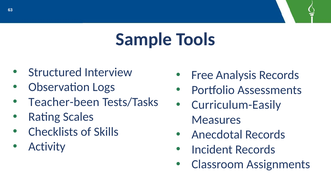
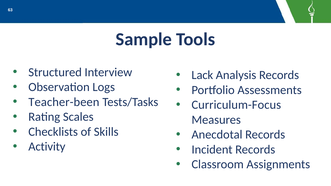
Free: Free -> Lack (202, 75)
Curriculum-Easily: Curriculum-Easily -> Curriculum-Focus (236, 105)
